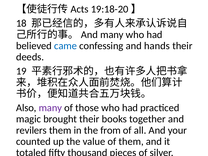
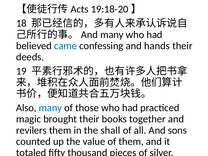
many colour: purple -> blue (50, 108)
from: from -> shall (110, 130)
your: your -> sons (177, 130)
